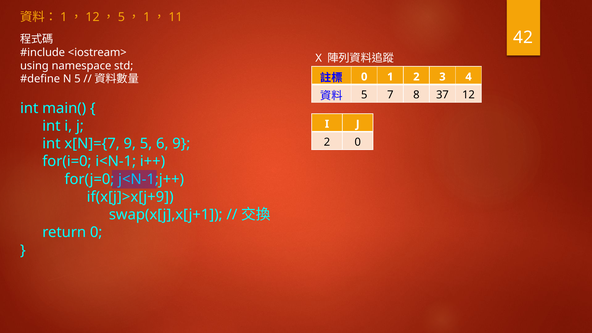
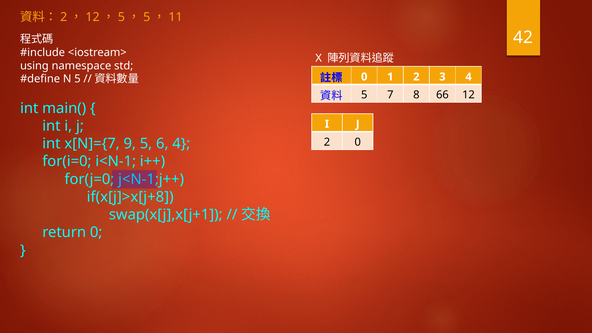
1: 1 -> 2 (64, 17)
1: 1 -> 5 (147, 17)
37: 37 -> 66 (442, 95)
6 9: 9 -> 4 (181, 144)
if(x[j]>x[j+9: if(x[j]>x[j+9 -> if(x[j]>x[j+8 (130, 197)
